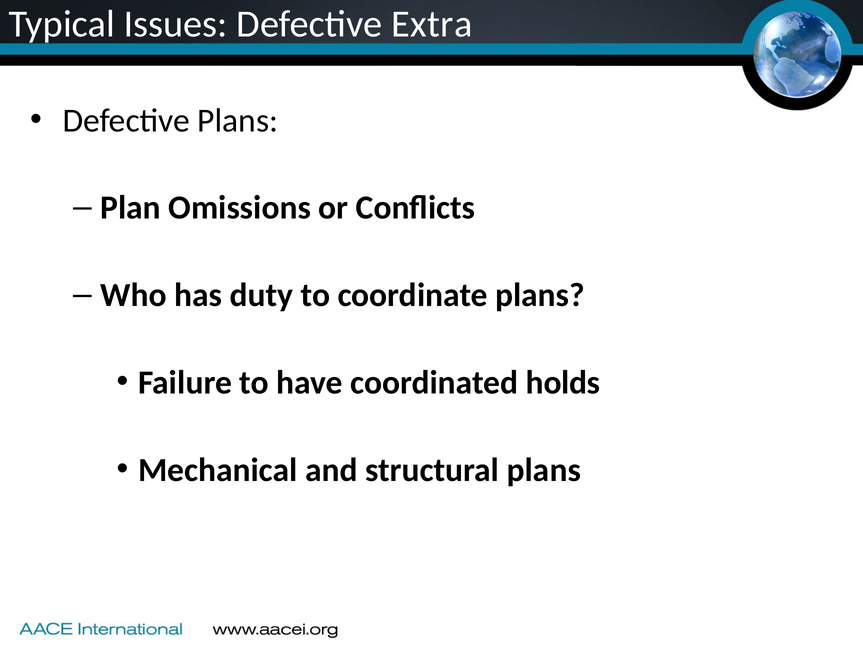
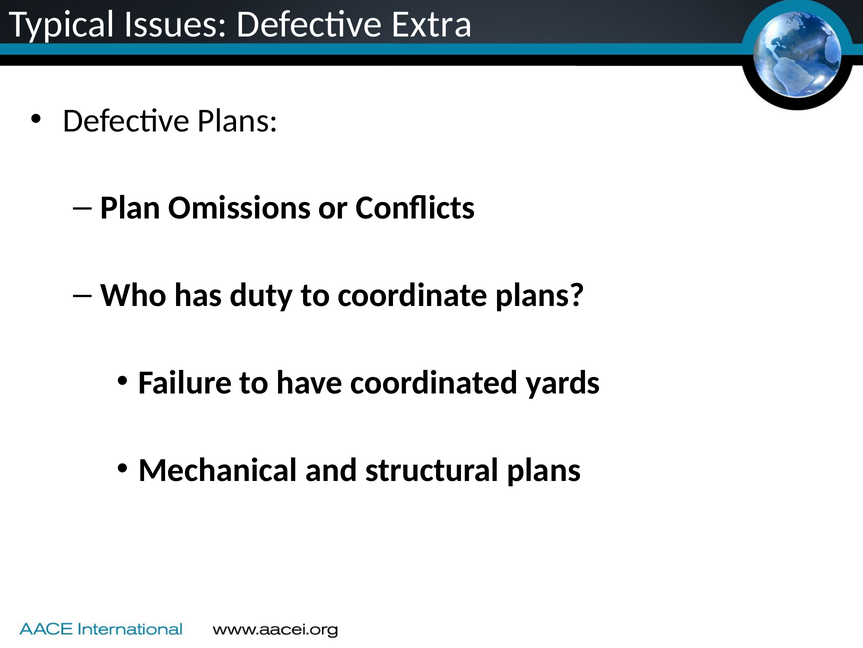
holds: holds -> yards (563, 382)
